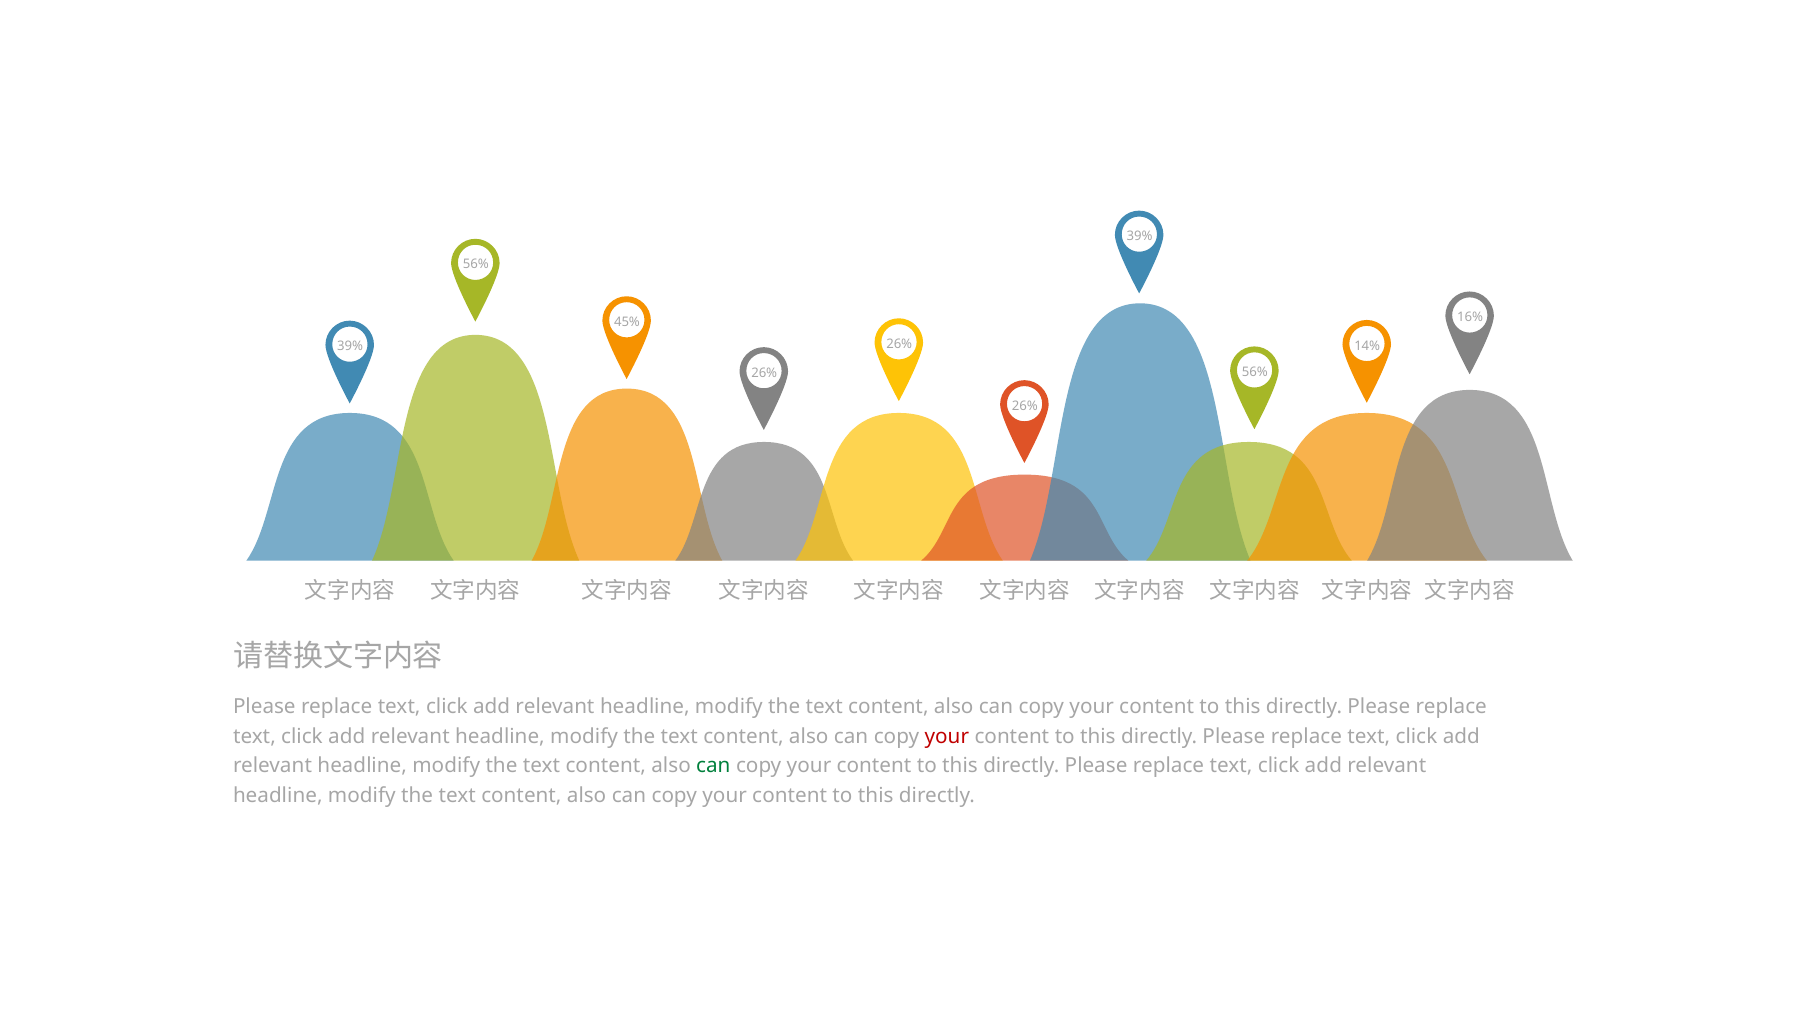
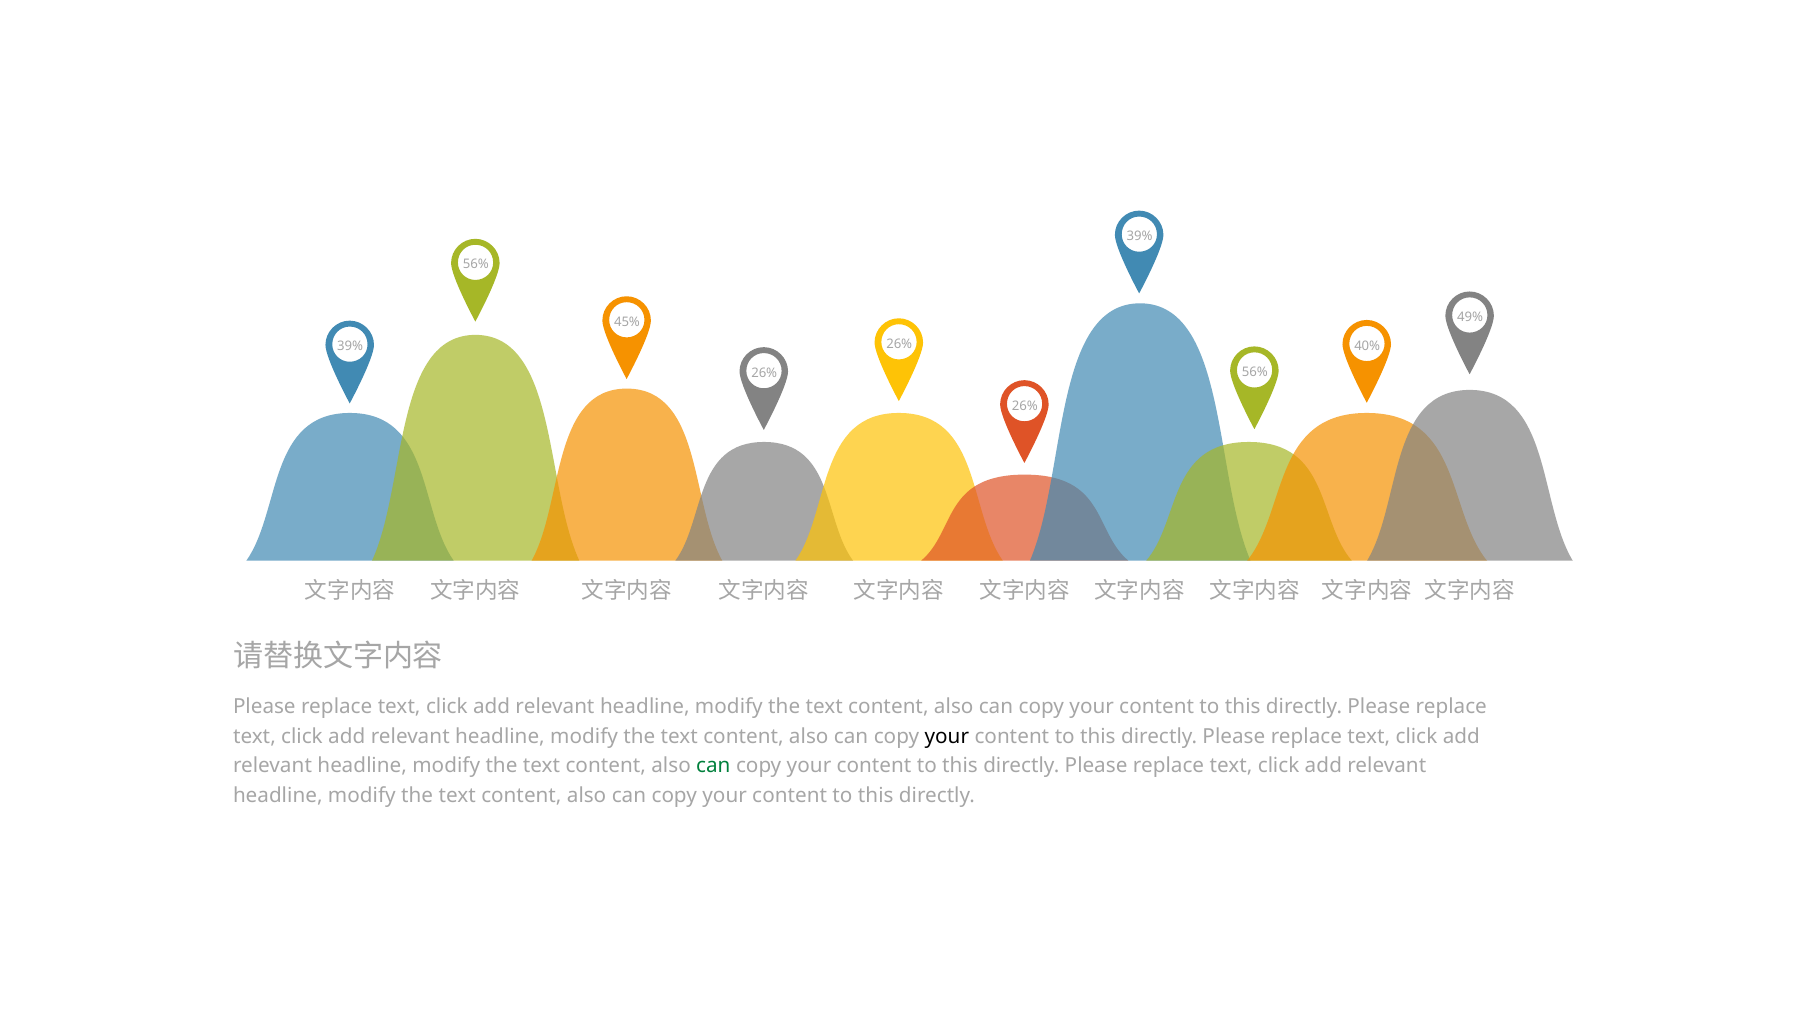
16%: 16% -> 49% (1470, 317)
14%: 14% -> 40% (1367, 346)
your colour: red -> black (947, 736)
